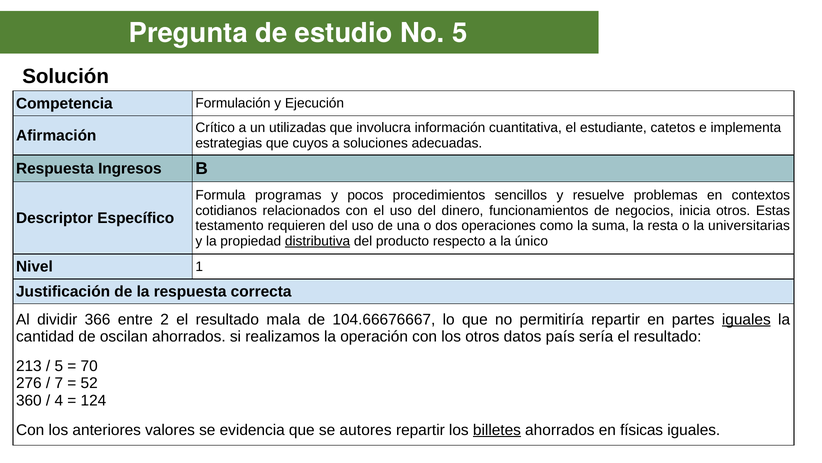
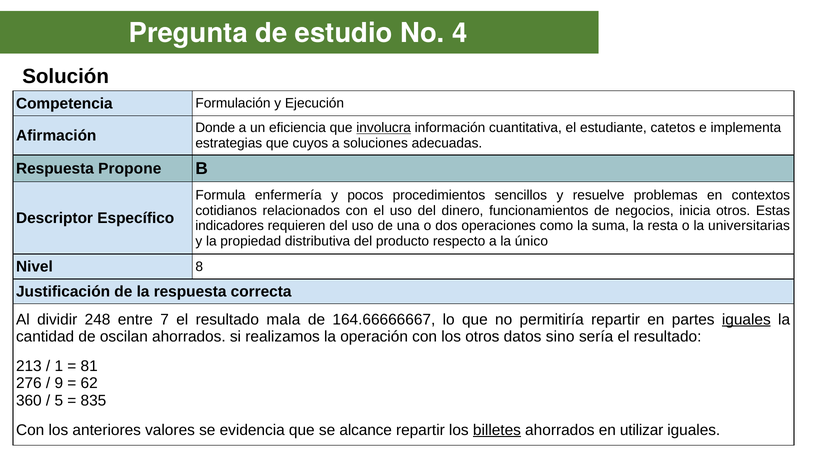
No 5: 5 -> 4 (460, 33)
Crítico: Crítico -> Donde (215, 128)
utilizadas: utilizadas -> eficiencia (298, 128)
involucra underline: none -> present (384, 128)
Ingresos: Ingresos -> Propone (130, 168)
programas: programas -> enfermería (288, 195)
testamento: testamento -> indicadores (230, 225)
distributiva underline: present -> none (318, 241)
1: 1 -> 8 (199, 266)
366: 366 -> 248 (98, 319)
2: 2 -> 7 (165, 319)
104.66676667: 104.66676667 -> 164.66666667 (384, 319)
país: país -> sino (560, 336)
5: 5 -> 1 (59, 366)
70: 70 -> 81 (89, 366)
7: 7 -> 9 (59, 383)
52: 52 -> 62 (89, 383)
4: 4 -> 5 (59, 400)
124: 124 -> 835 (93, 400)
autores: autores -> alcance (366, 429)
físicas: físicas -> utilizar (642, 429)
